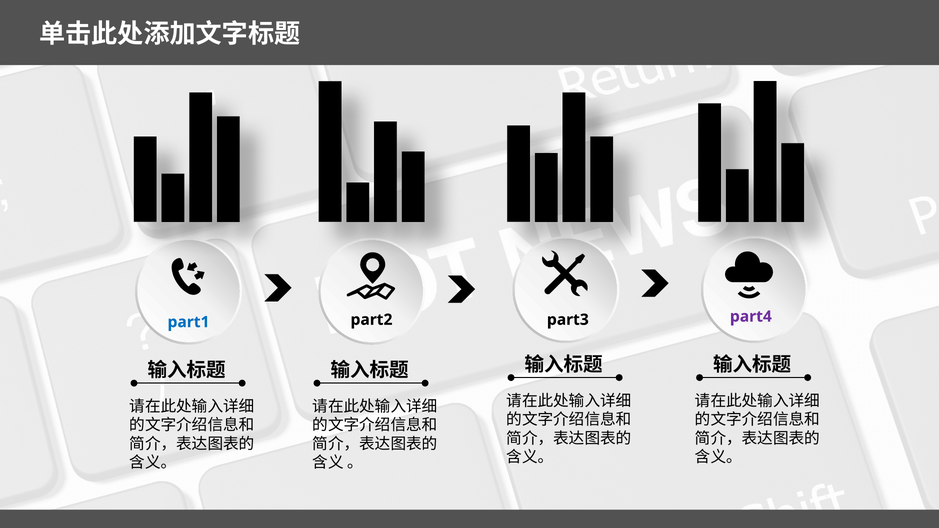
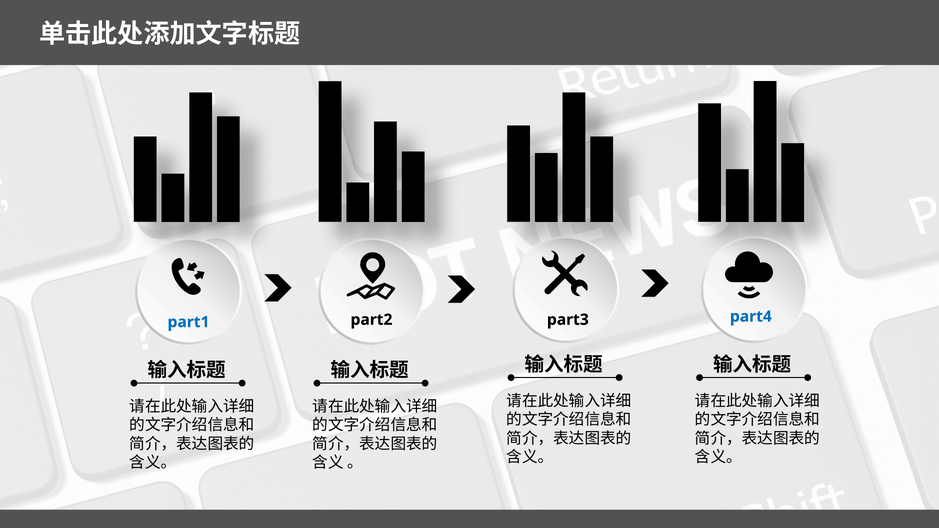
part4 colour: purple -> blue (751, 317)
